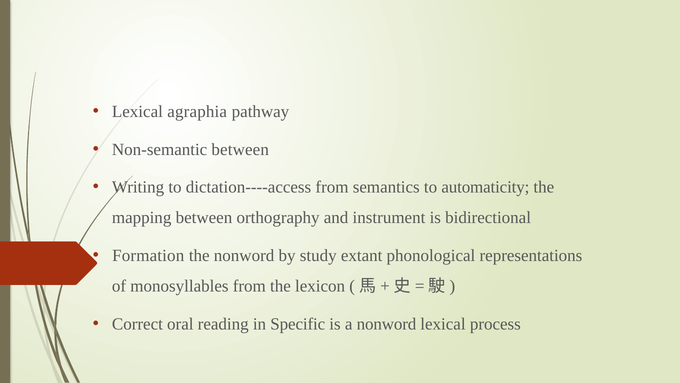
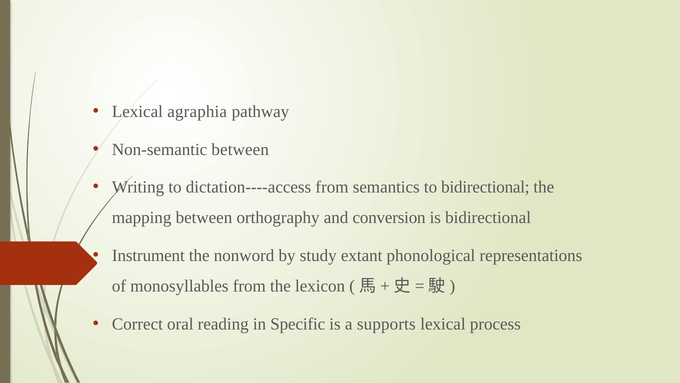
to automaticity: automaticity -> bidirectional (485, 187)
instrument: instrument -> conversion (389, 218)
Formation: Formation -> Instrument (148, 255)
a nonword: nonword -> supports (386, 323)
